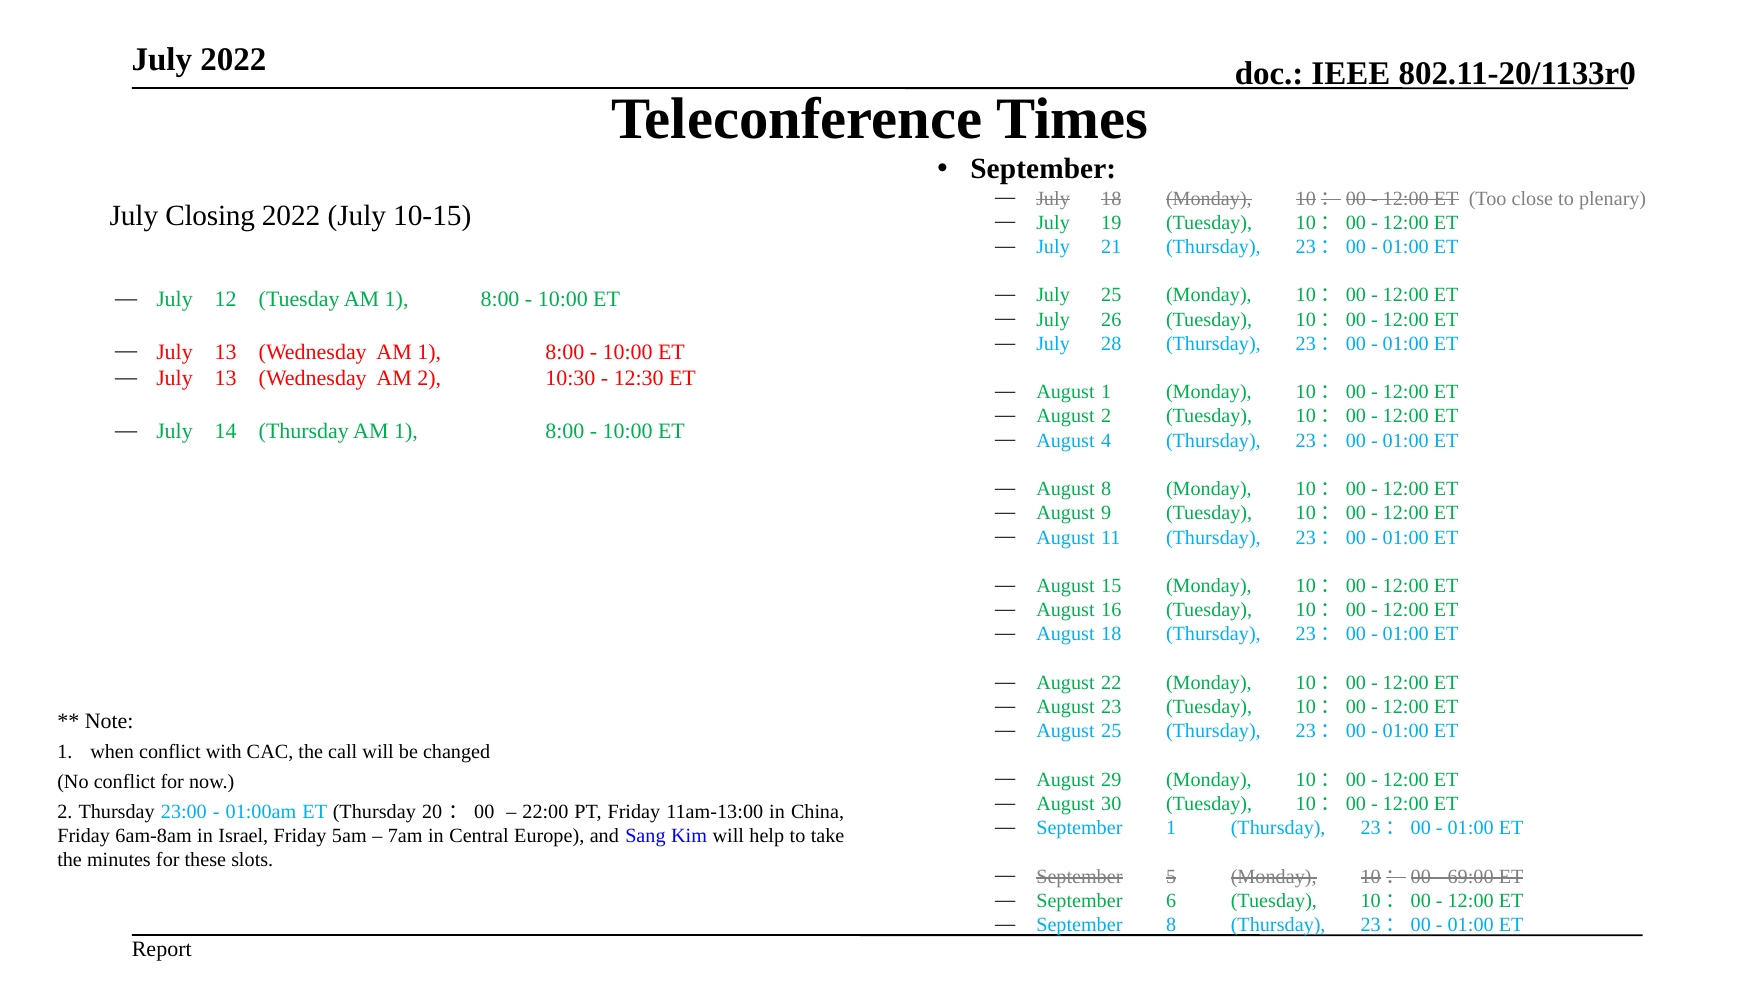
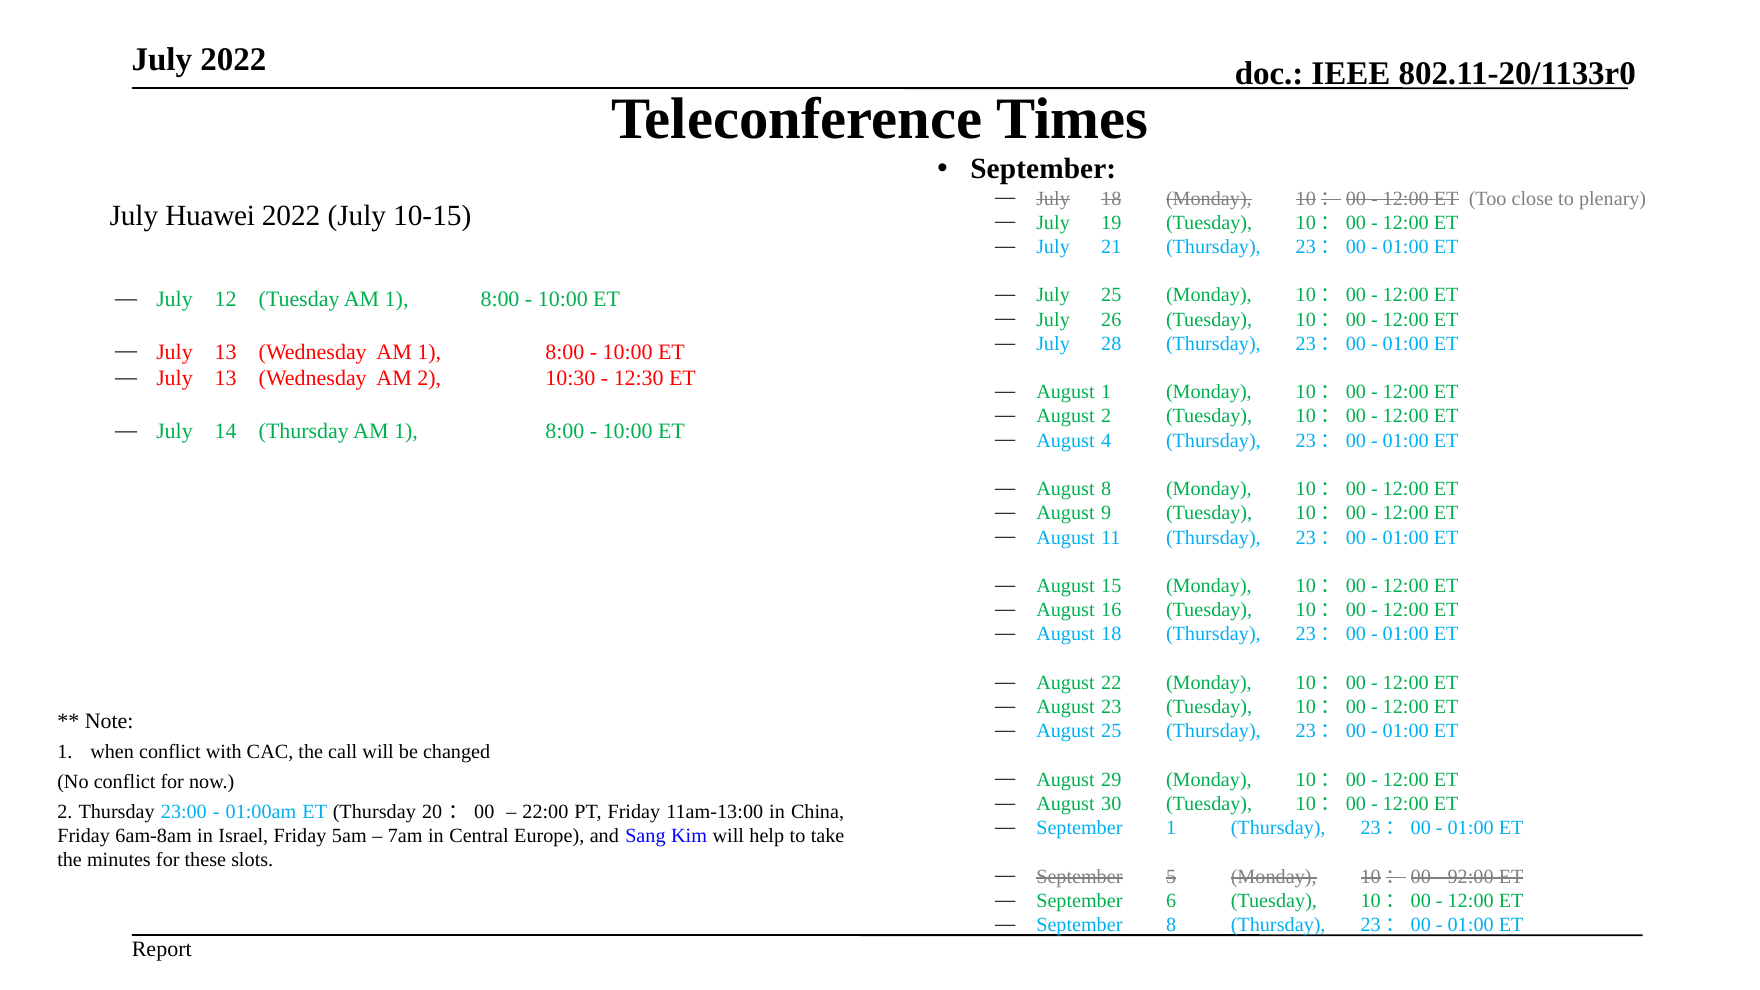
Closing: Closing -> Huawei (210, 216)
69:00: 69:00 -> 92:00 (1471, 876)
